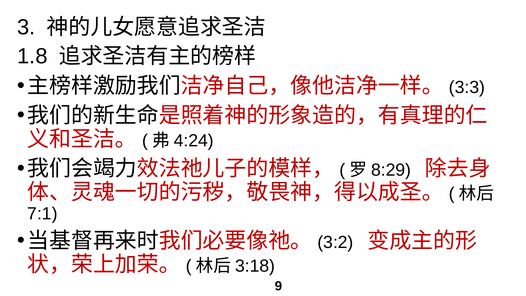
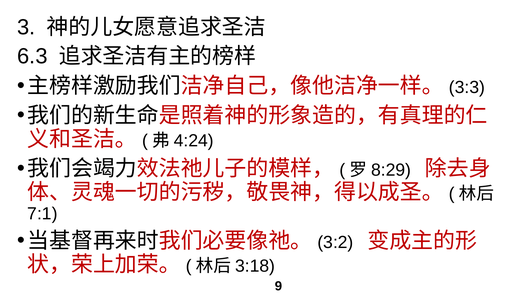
1.8: 1.8 -> 6.3 (32, 56)
